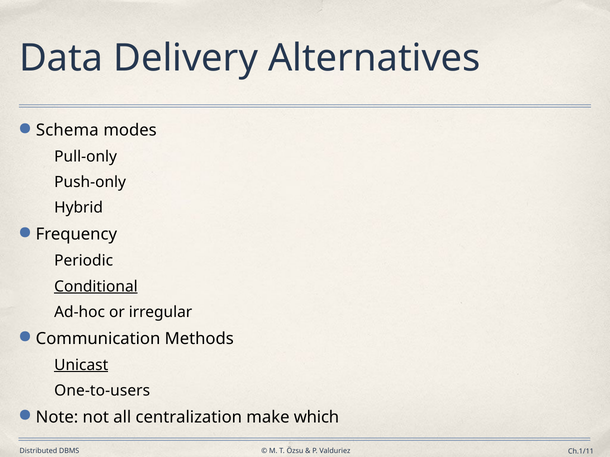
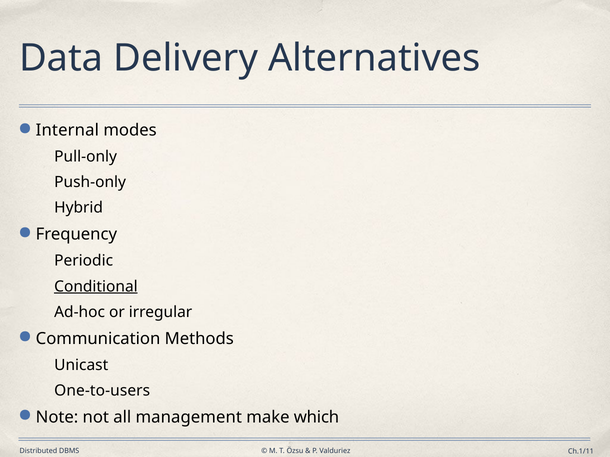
Schema: Schema -> Internal (67, 130)
Unicast underline: present -> none (81, 365)
centralization: centralization -> management (189, 418)
